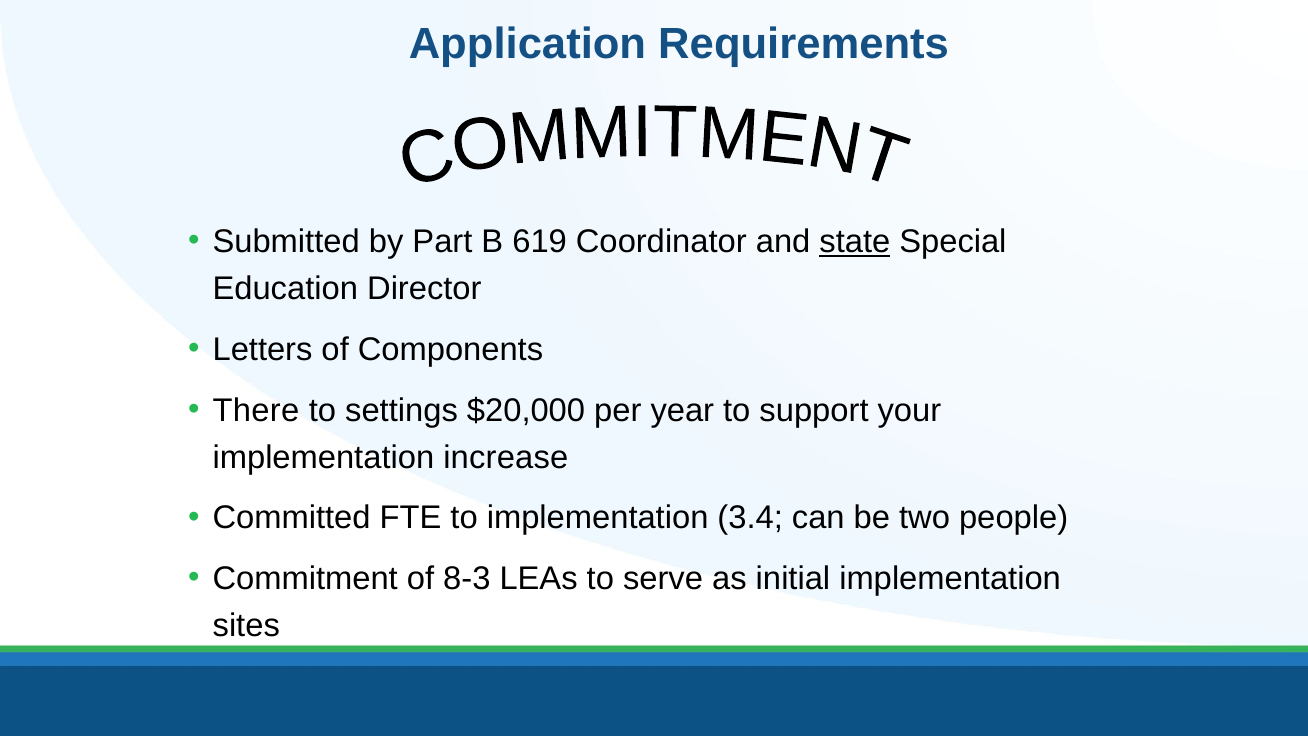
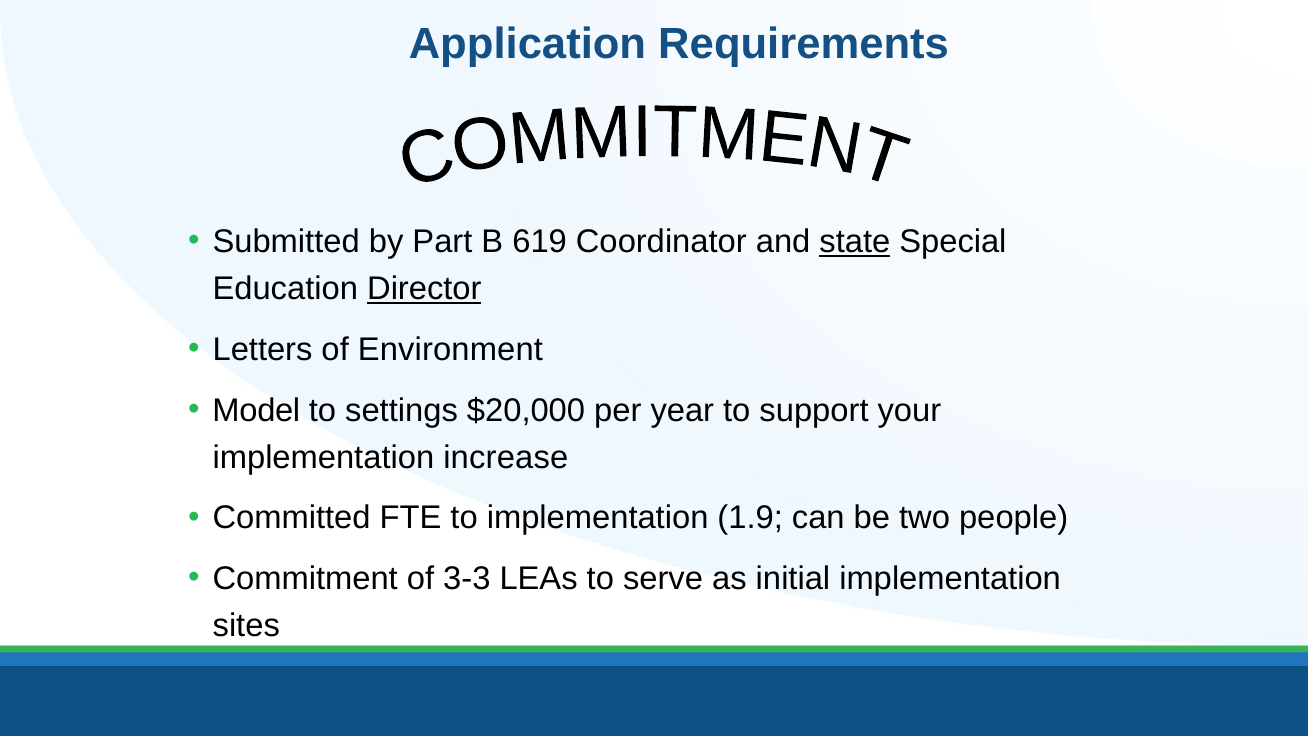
Director underline: none -> present (424, 289)
Components: Components -> Environment (450, 349)
There: There -> Model (256, 410)
3.4: 3.4 -> 1.9 (750, 518)
8-3: 8-3 -> 3-3 (467, 579)
